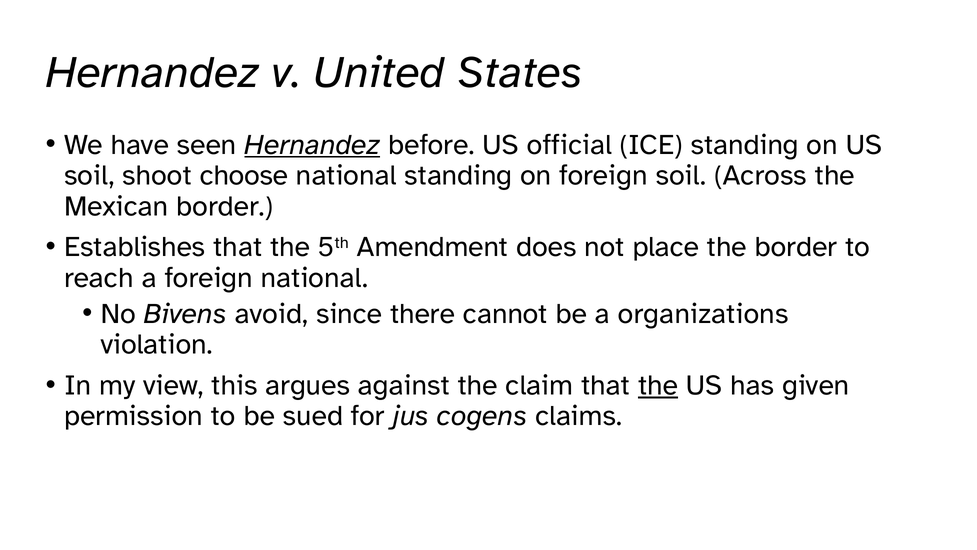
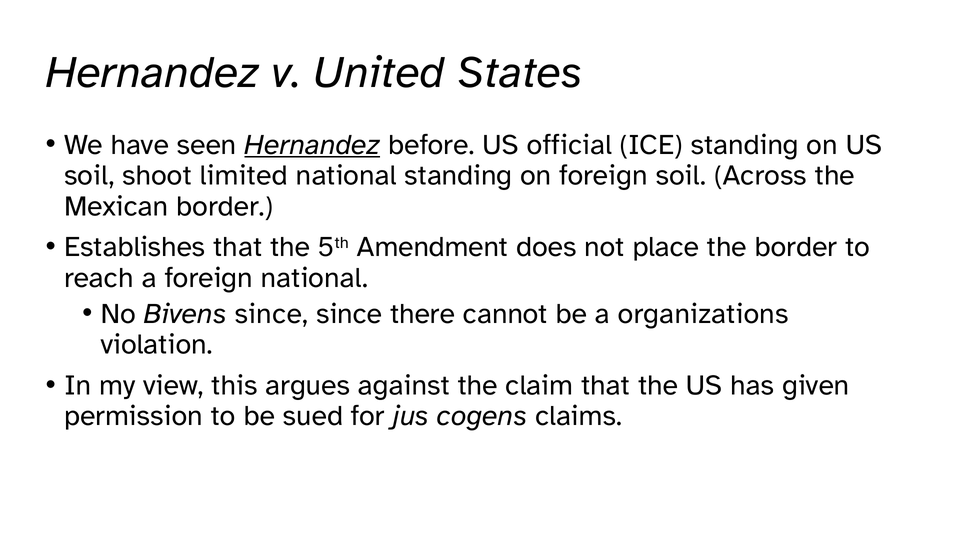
choose: choose -> limited (244, 175)
Bivens avoid: avoid -> since (271, 313)
the underline: present -> none (658, 385)
